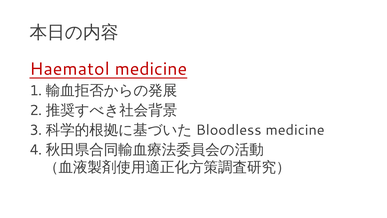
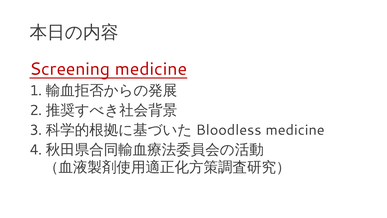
Haematol: Haematol -> Screening (70, 69)
